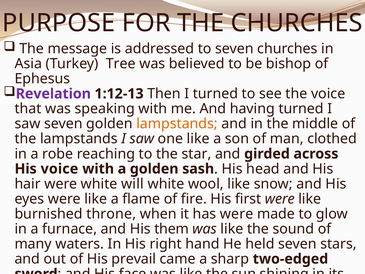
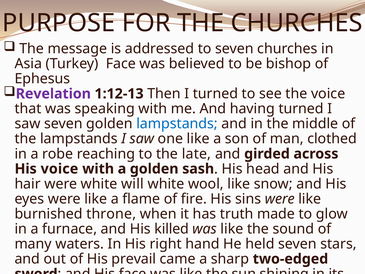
Turkey Tree: Tree -> Face (121, 64)
lampstands colour: orange -> blue (177, 124)
star: star -> late (196, 154)
first: first -> sins (248, 199)
has were: were -> truth (237, 214)
them: them -> killed (172, 229)
